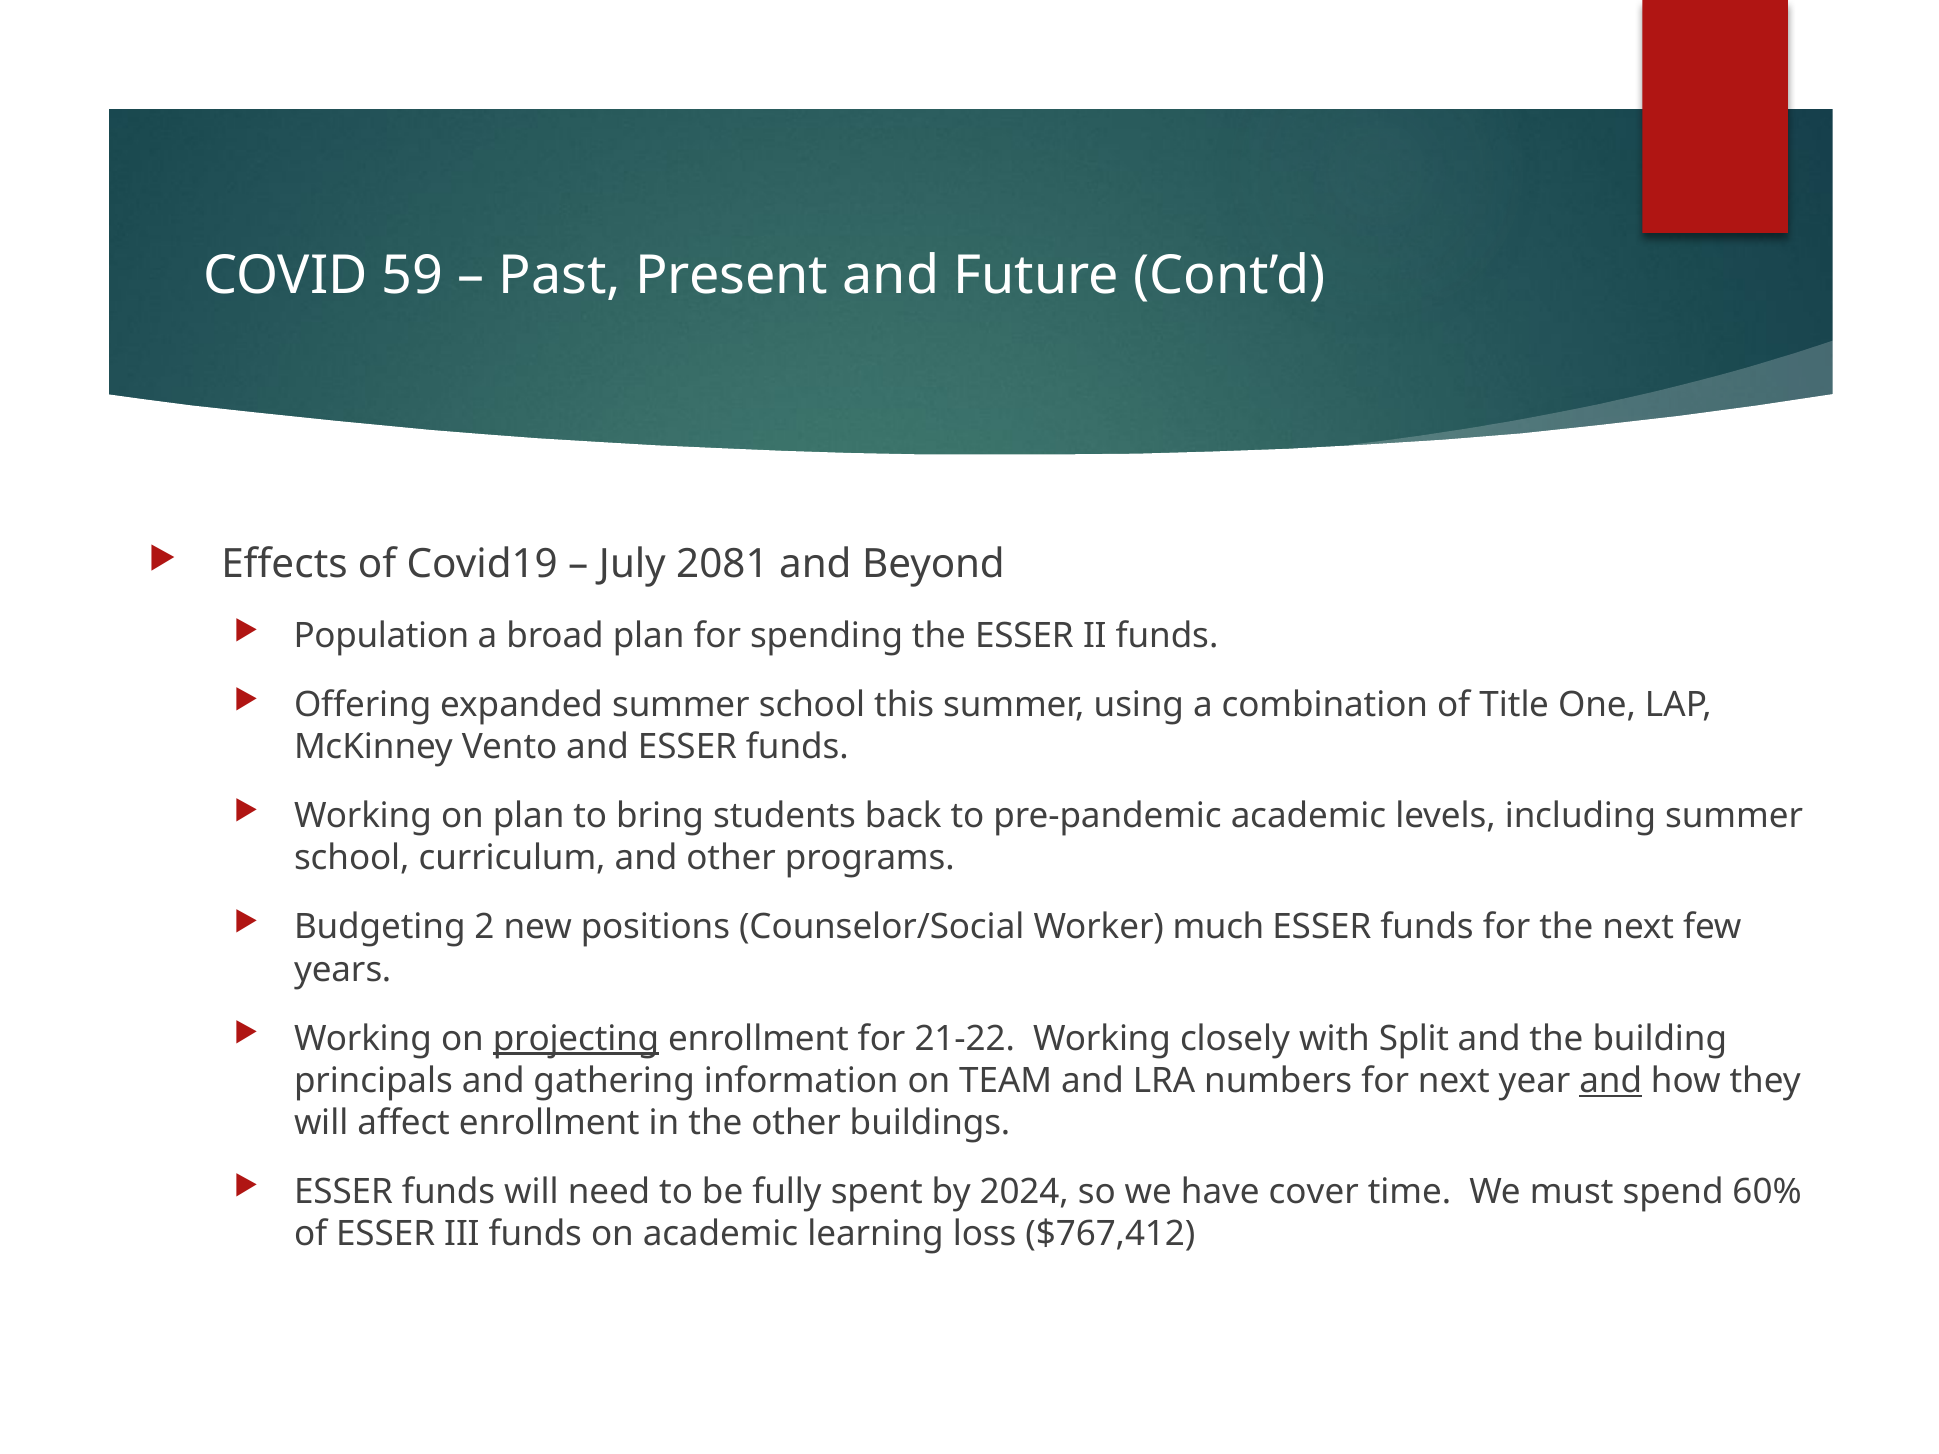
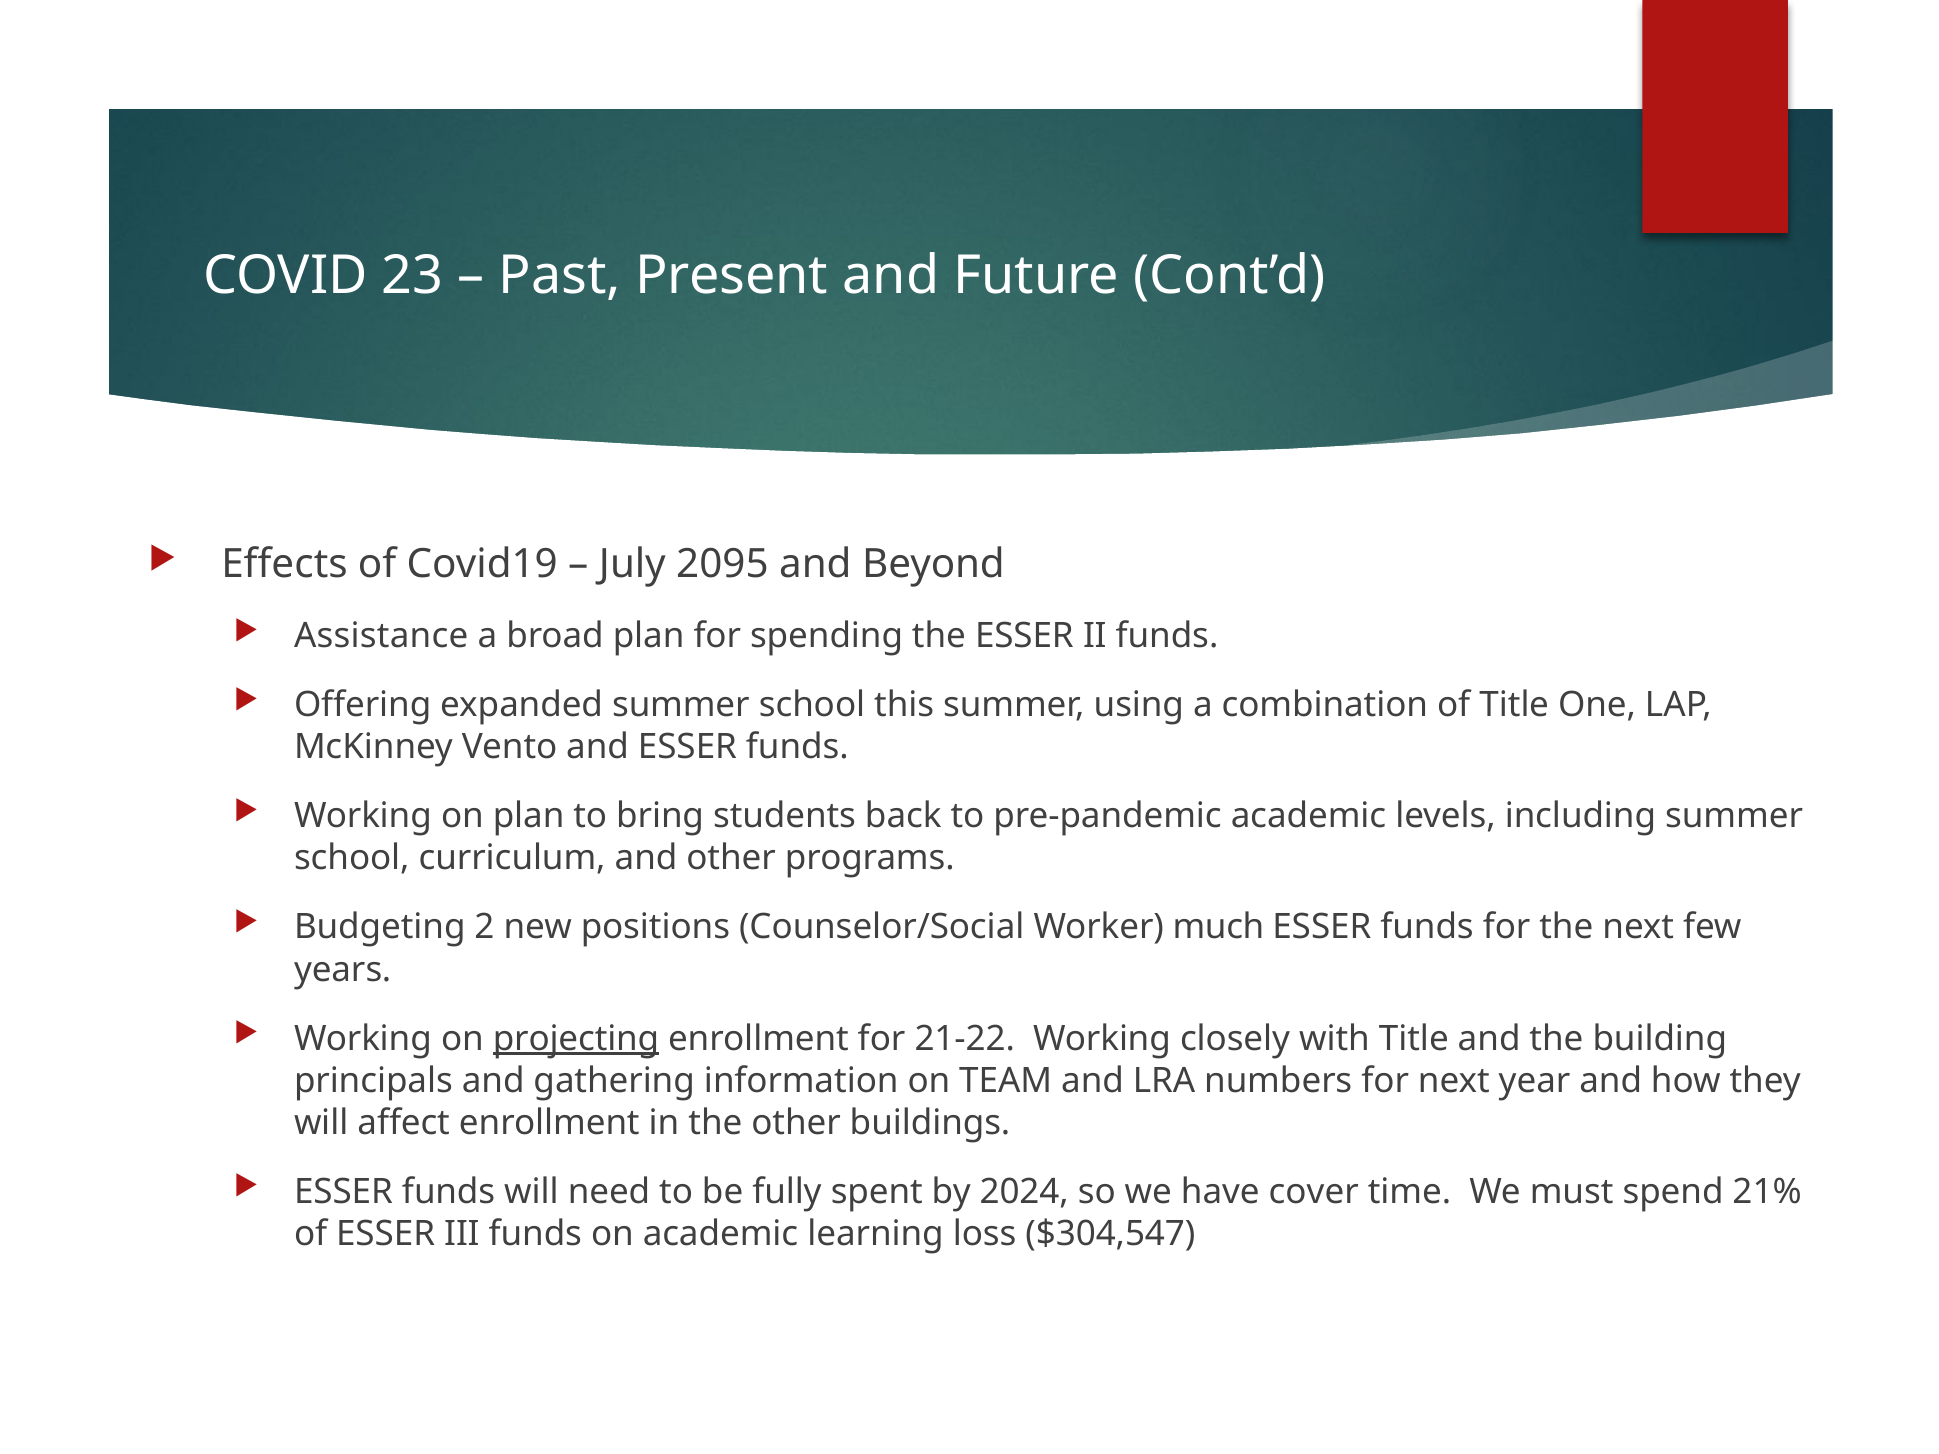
59: 59 -> 23 (413, 276)
2081: 2081 -> 2095 (722, 565)
Population: Population -> Assistance (381, 636)
with Split: Split -> Title (1414, 1039)
and underline: present -> none (1611, 1081)
60%: 60% -> 21% (1767, 1192)
$767,412: $767,412 -> $304,547 (1110, 1234)
